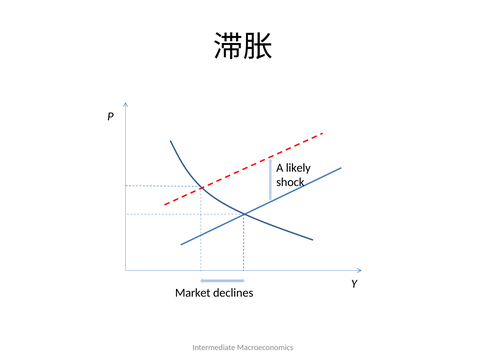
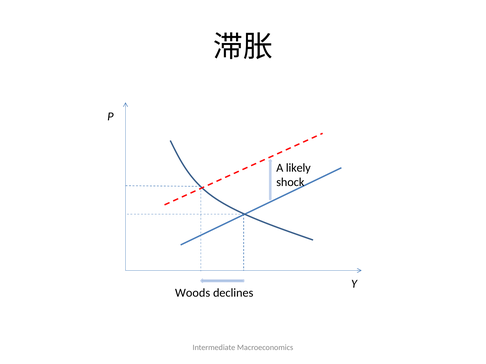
Market: Market -> Woods (193, 293)
